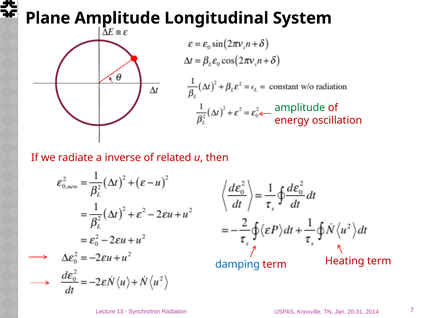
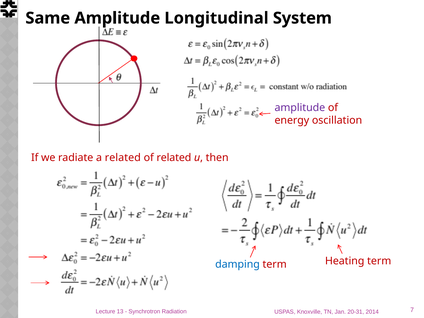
Plane: Plane -> Same (48, 18)
amplitude colour: green -> purple (300, 108)
a inverse: inverse -> related (123, 158)
